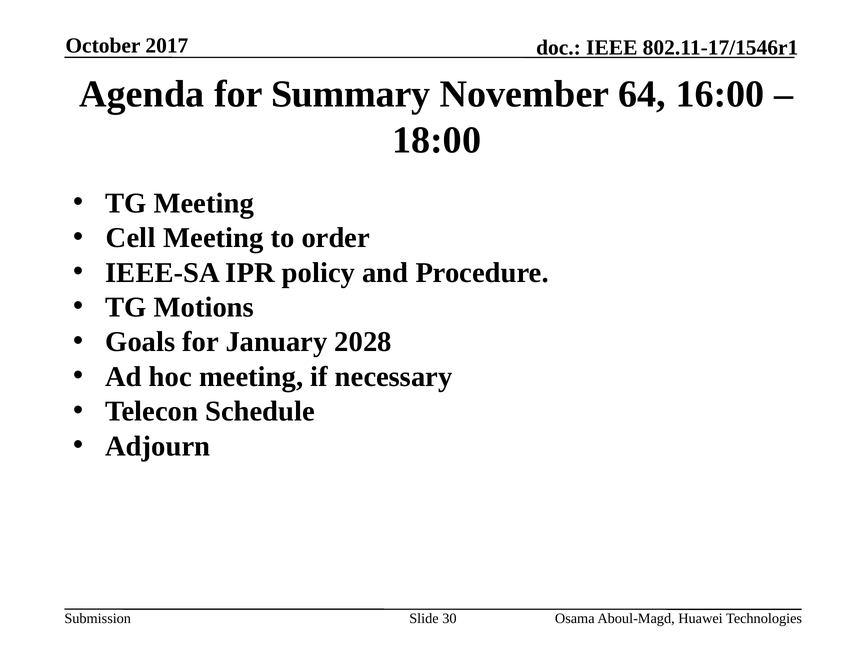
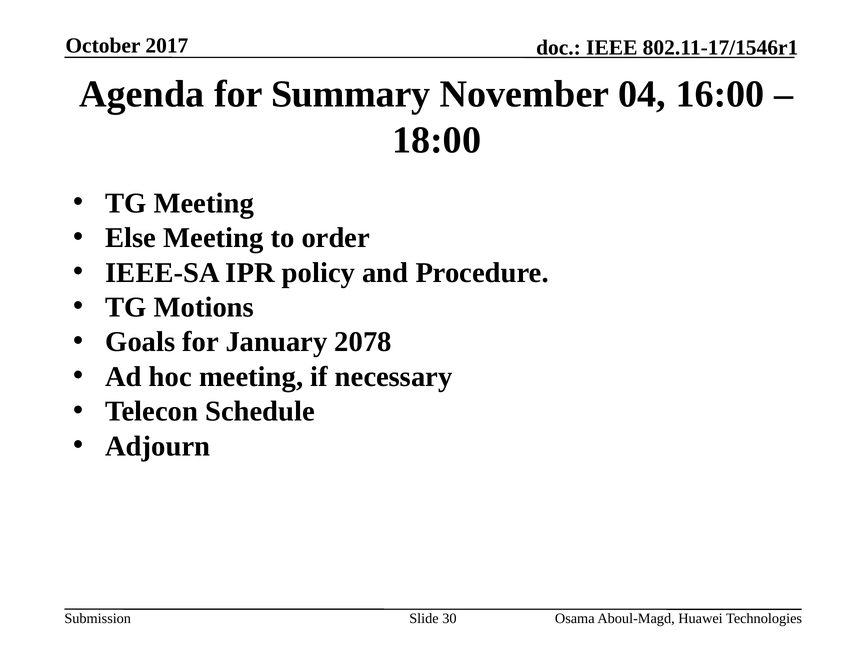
64: 64 -> 04 (642, 94)
Cell: Cell -> Else (131, 238)
2028: 2028 -> 2078 (363, 342)
